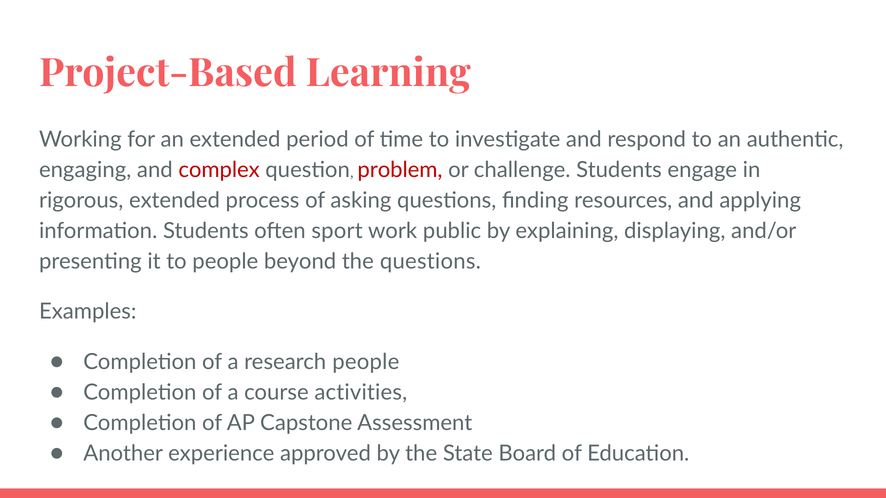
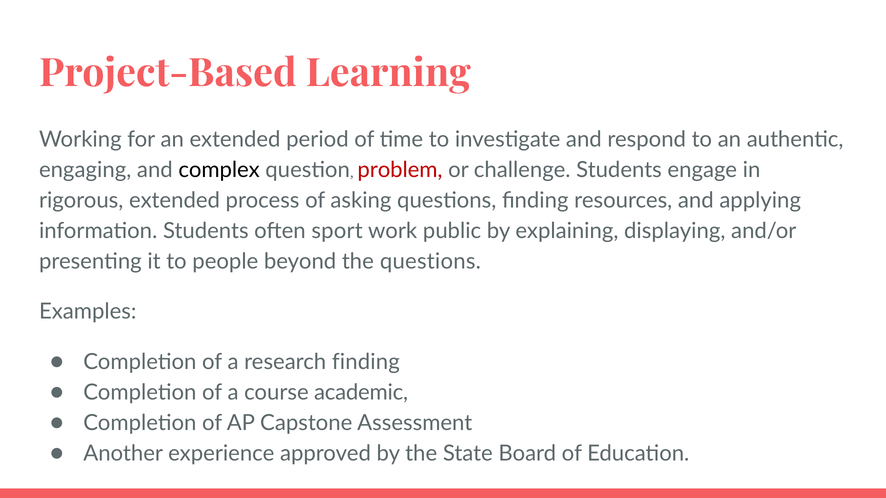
complex colour: red -> black (219, 170)
research people: people -> finding (366, 362)
activities: activities -> academic (361, 393)
